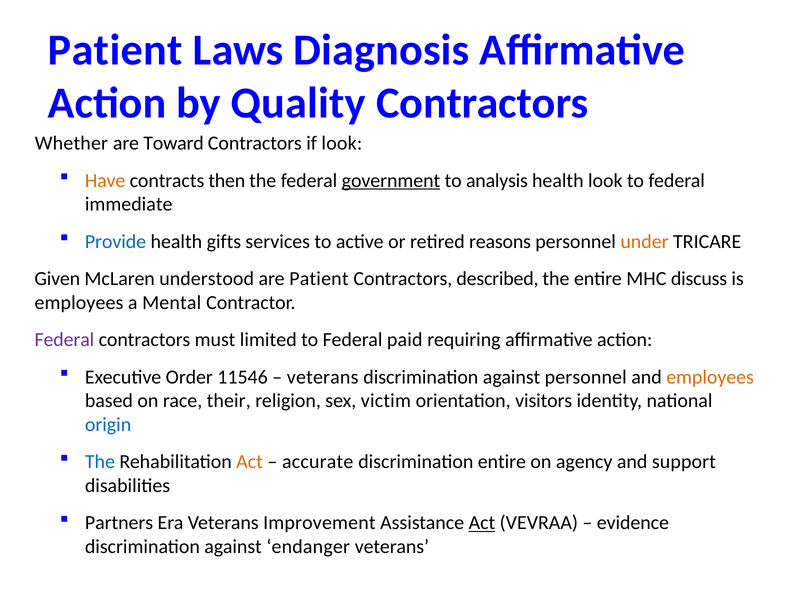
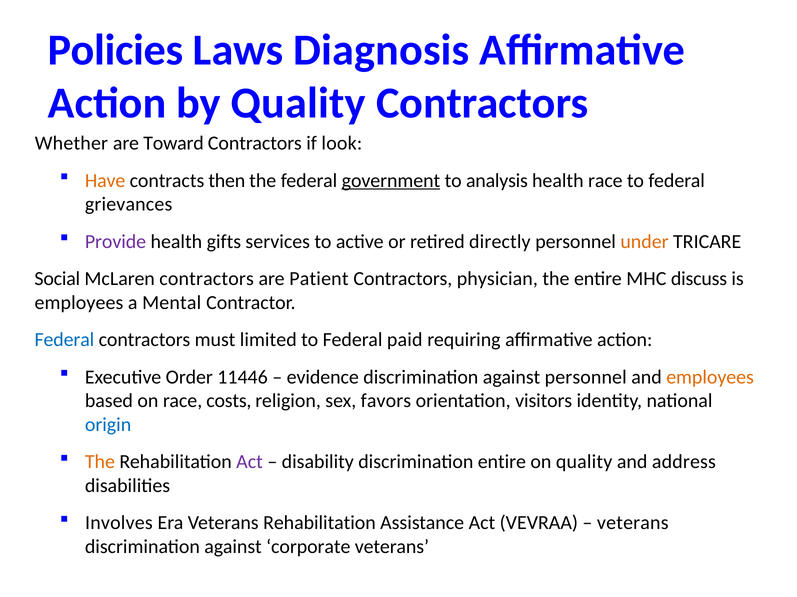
Patient: Patient -> Policies (116, 50)
health look: look -> race (605, 181)
immediate: immediate -> grievances (129, 205)
Provide colour: blue -> purple (116, 242)
reasons: reasons -> directly (500, 242)
Given: Given -> Social (57, 279)
McLaren understood: understood -> contractors (207, 279)
described: described -> physician (497, 279)
Federal colour: purple -> blue (64, 340)
11546: 11546 -> 11446 (243, 377)
veterans: veterans -> evidence (323, 377)
their: their -> costs (229, 401)
victim: victim -> favors (386, 401)
The colour: blue -> orange (100, 462)
Act colour: orange -> purple (250, 462)
accurate: accurate -> disability (318, 462)
on agency: agency -> quality (584, 462)
support: support -> address (684, 462)
Partners: Partners -> Involves (119, 524)
Veterans Improvement: Improvement -> Rehabilitation (319, 524)
Act underline: present -> none (482, 524)
evidence: evidence -> veterans (633, 524)
endanger: endanger -> corporate (308, 547)
